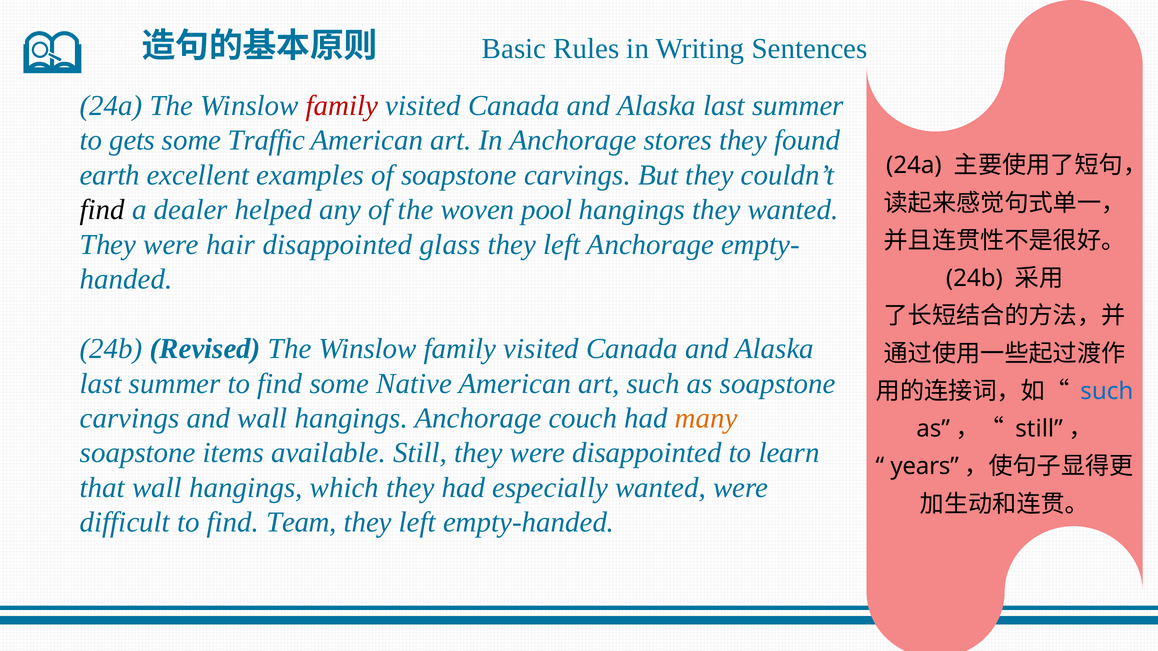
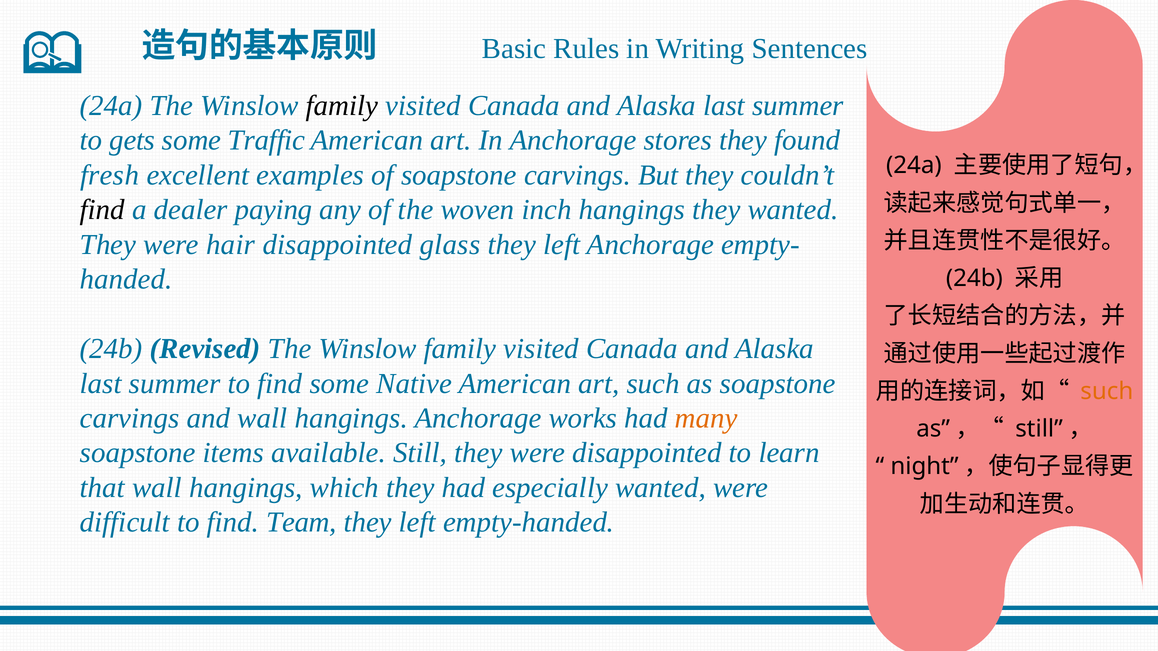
family colour: red -> black (342, 106)
earth: earth -> fresh (110, 175)
helped: helped -> paying (274, 210)
pool: pool -> inch (547, 210)
such colour: blue -> orange (1107, 392)
couch: couch -> works (583, 418)
years: years -> night (925, 467)
